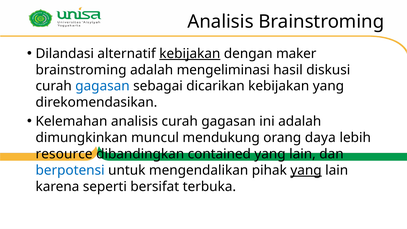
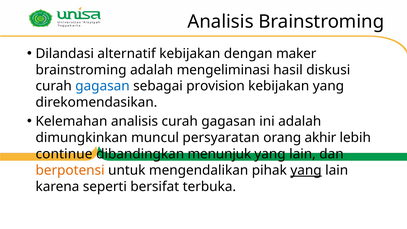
kebijakan underline: present -> none (190, 54)
dicarikan: dicarikan -> provision (216, 86)
mendukung: mendukung -> persyaratan (221, 138)
daya: daya -> akhir (320, 138)
resource: resource -> continue (64, 154)
contained: contained -> menunjuk (219, 154)
berpotensi colour: blue -> orange (70, 170)
